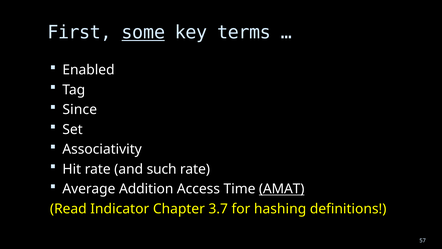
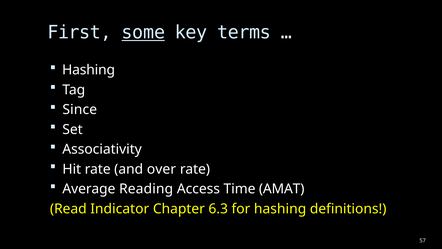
Enabled: Enabled -> Hashing (89, 70)
such: such -> over (161, 169)
Addition: Addition -> Reading (146, 189)
AMAT underline: present -> none (282, 189)
3.7: 3.7 -> 6.3 (218, 209)
